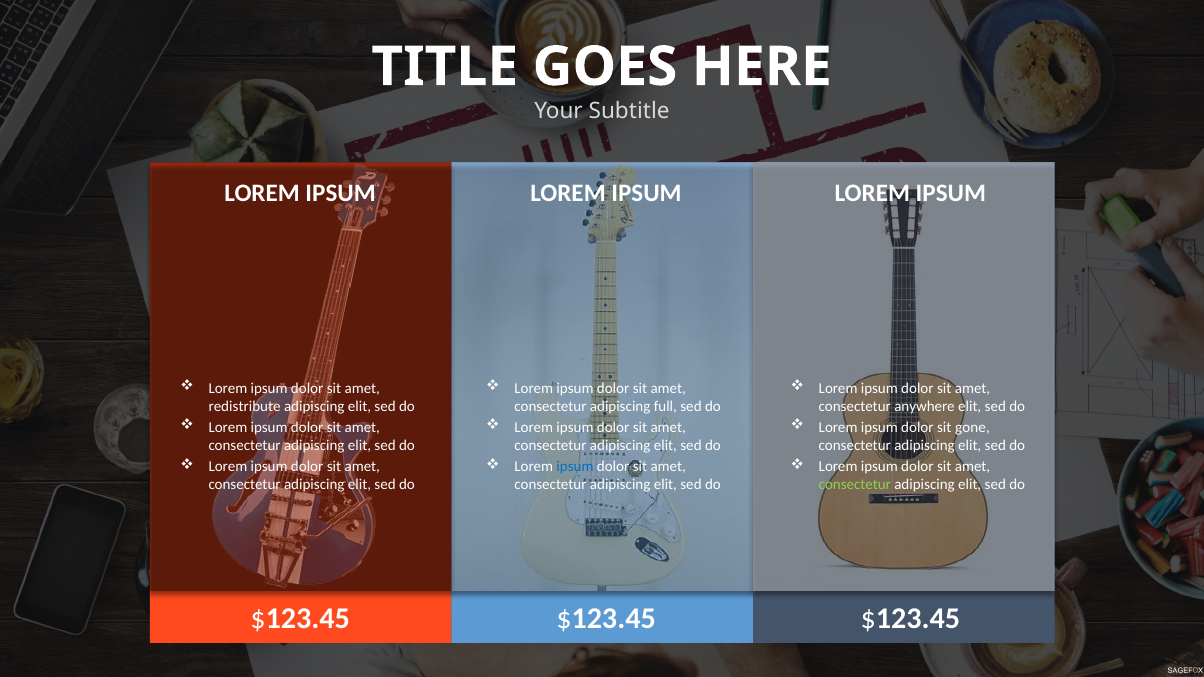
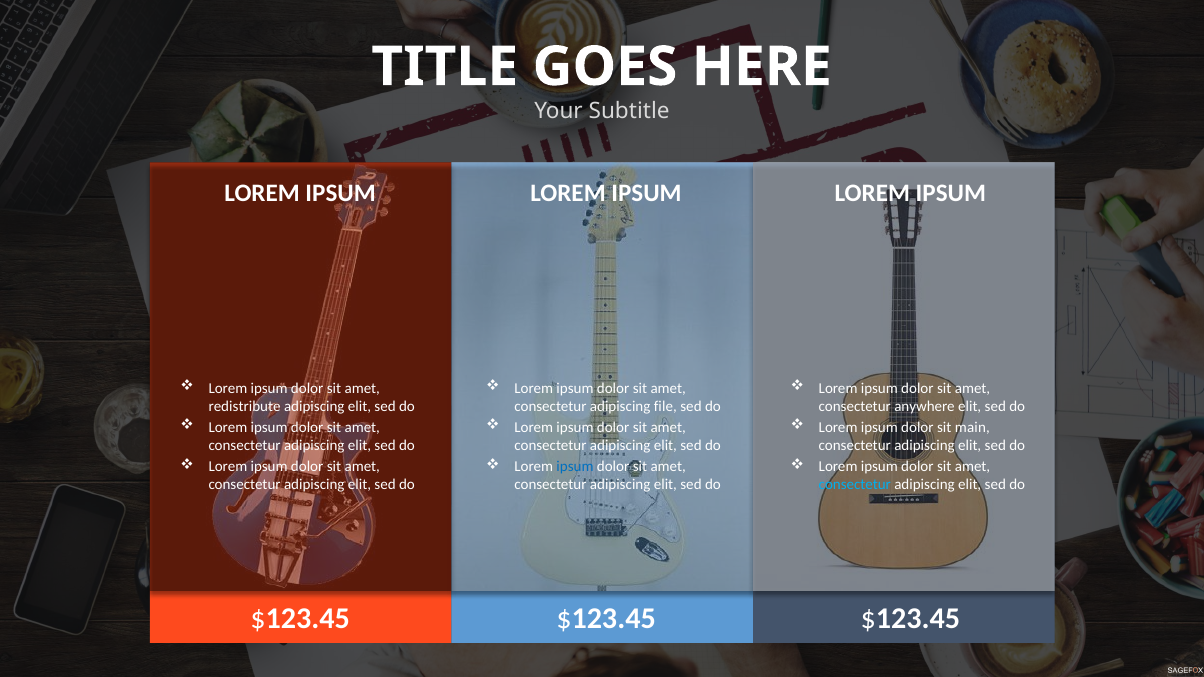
full: full -> file (665, 407)
gone: gone -> main (972, 428)
consectetur colour: light green -> light blue (855, 485)
